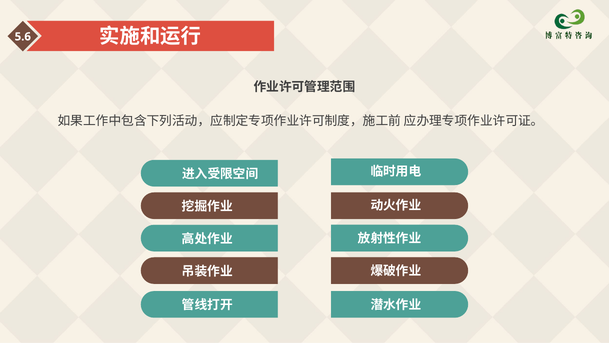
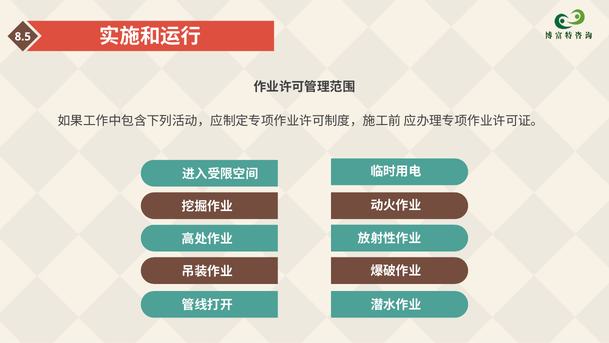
5.6: 5.6 -> 8.5 (23, 37)
